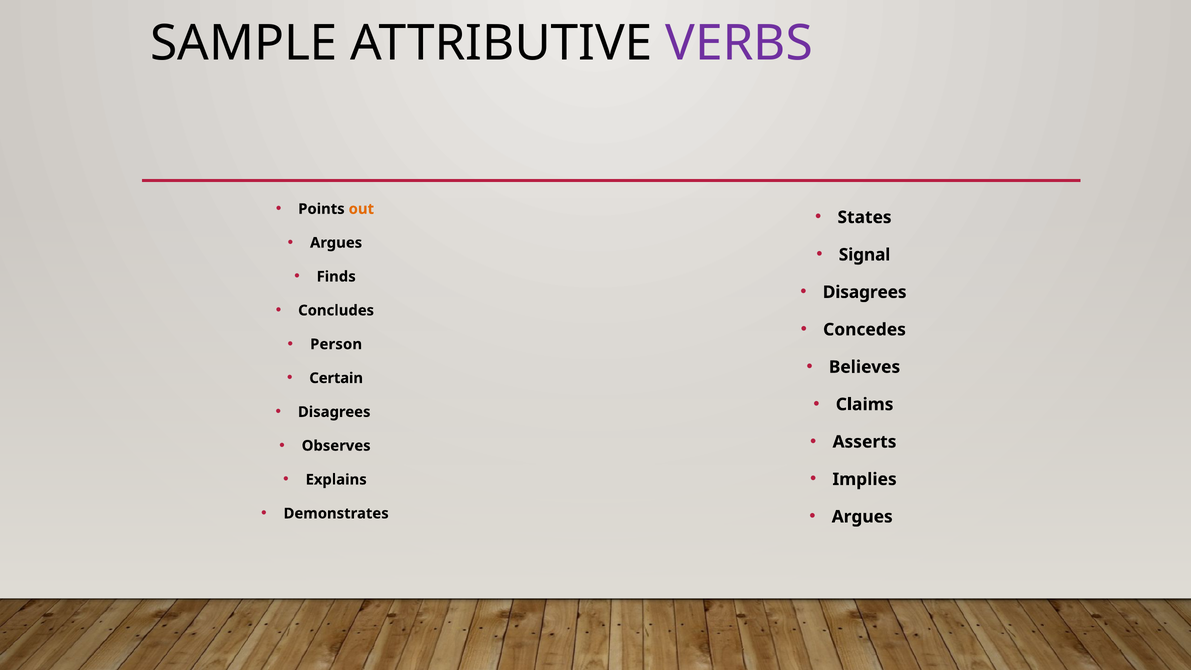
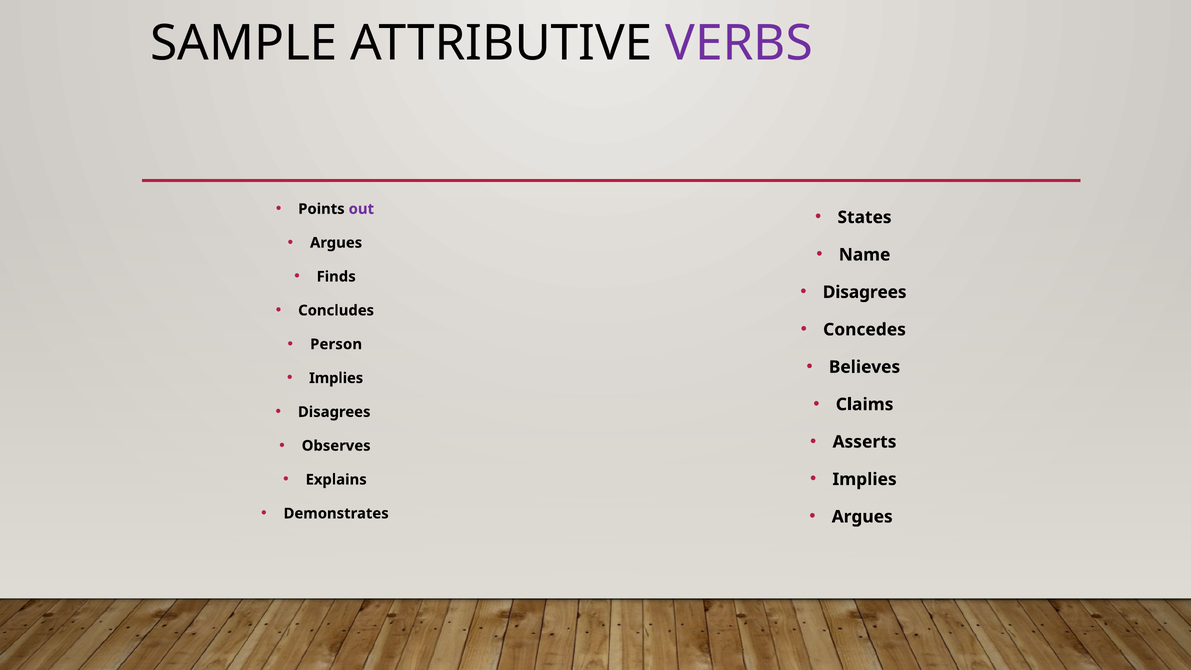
out colour: orange -> purple (361, 209)
Signal: Signal -> Name (865, 255)
Certain: Certain -> Implies (336, 378)
